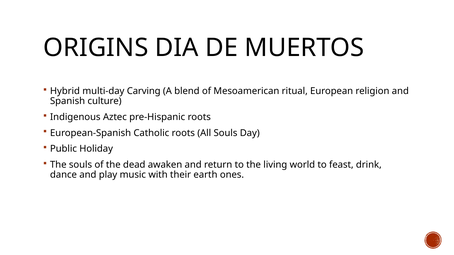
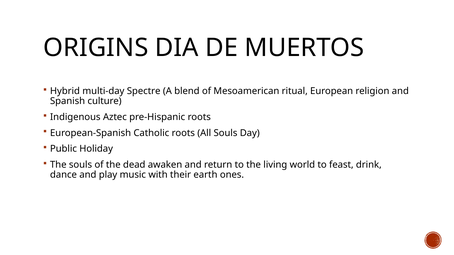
Carving: Carving -> Spectre (144, 91)
